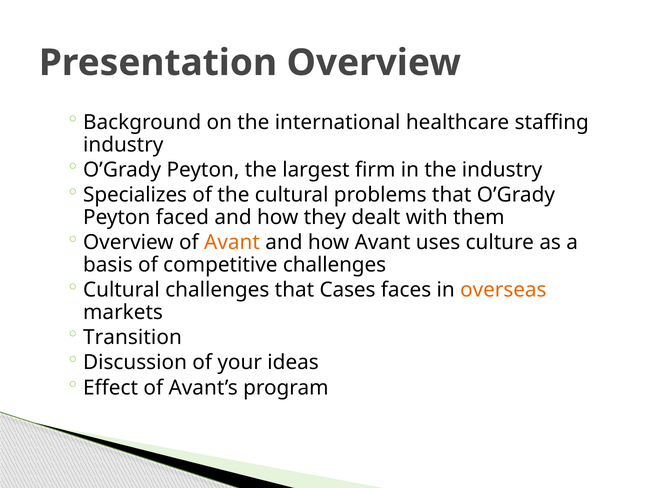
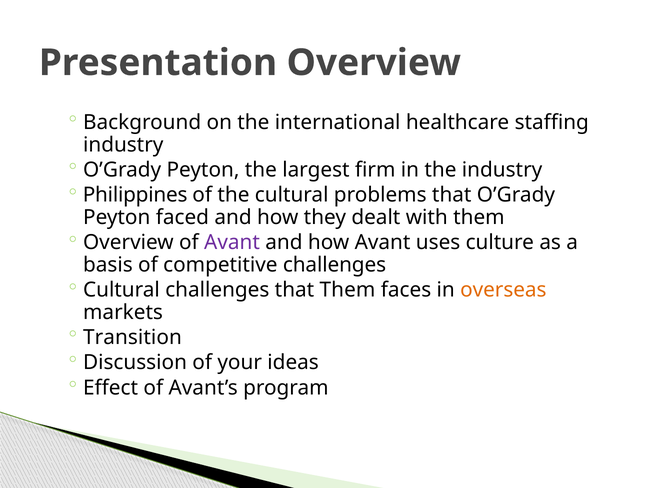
Specializes: Specializes -> Philippines (135, 195)
Avant colour: orange -> purple (232, 242)
that Cases: Cases -> Them (347, 290)
